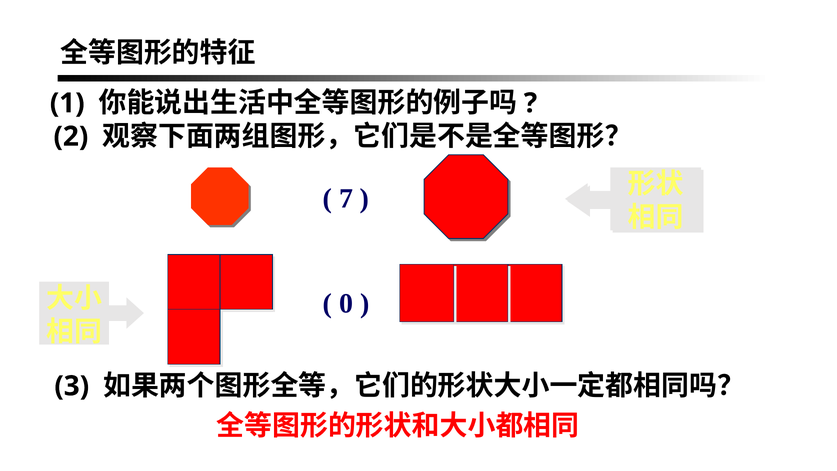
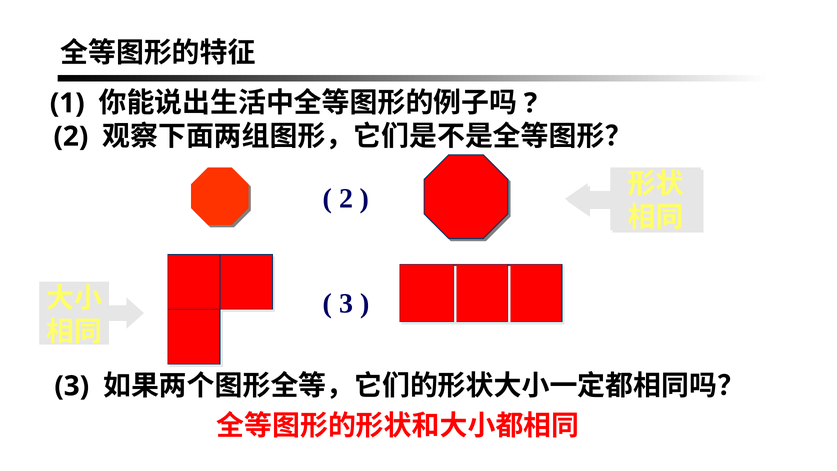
7: 7 -> 2 (346, 198)
0: 0 -> 3 (346, 303)
